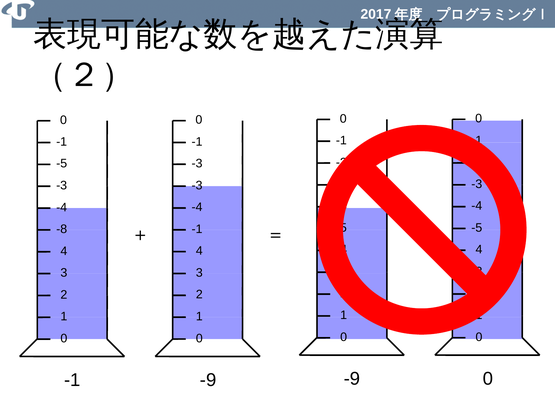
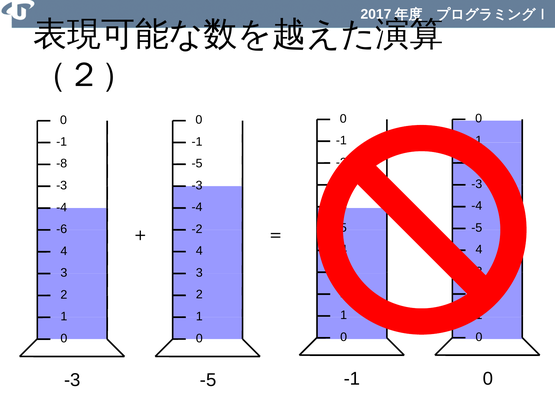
-3: -3 -> -5 (197, 164)
-5: -5 -> -8 (62, 164)
-1: -1 -> -2 (197, 229)
-8: -8 -> -6 (62, 229)
-9: -9 -> -1 (352, 379)
-1: -1 -> -3 (72, 380)
-9: -9 -> -5 (208, 380)
